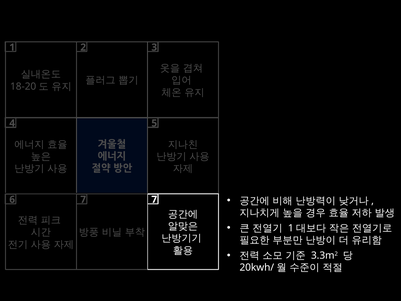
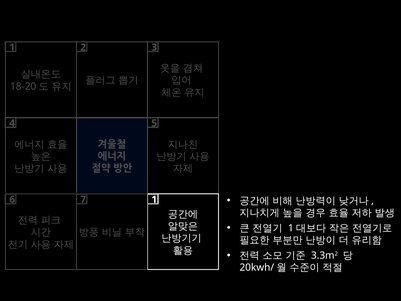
7: 7 -> 1 (154, 199)
